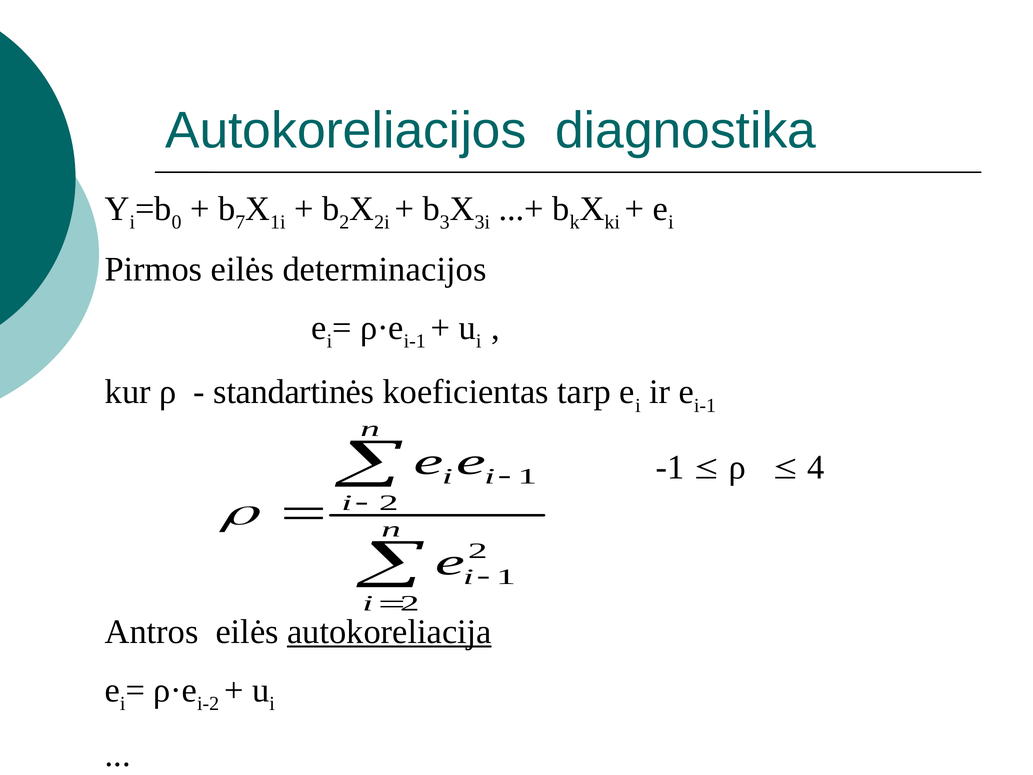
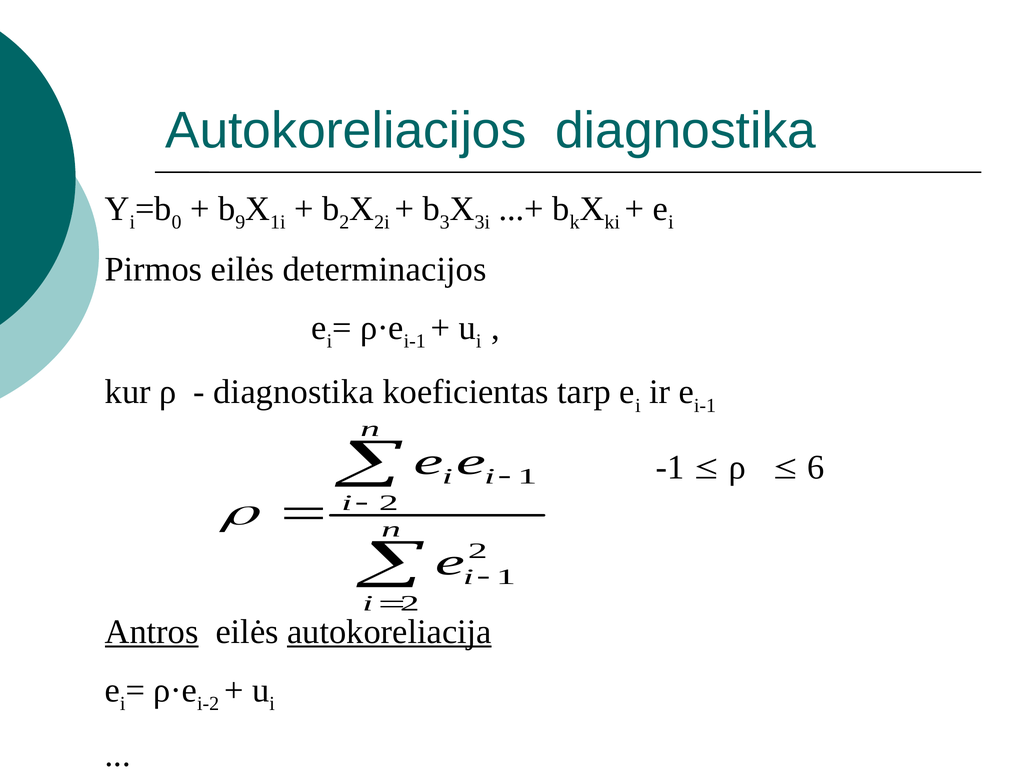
7: 7 -> 9 (240, 222)
standartinės: standartinės -> diagnostika (294, 392)
4: 4 -> 6 (816, 467)
Antros underline: none -> present (152, 632)
